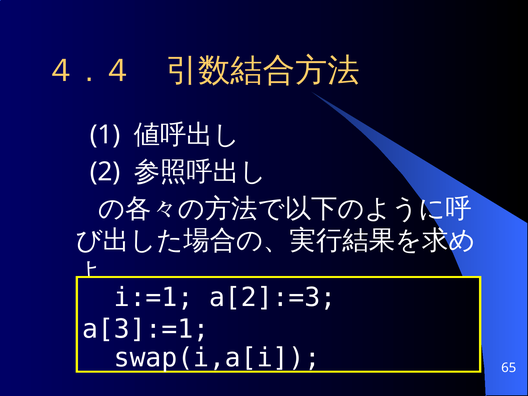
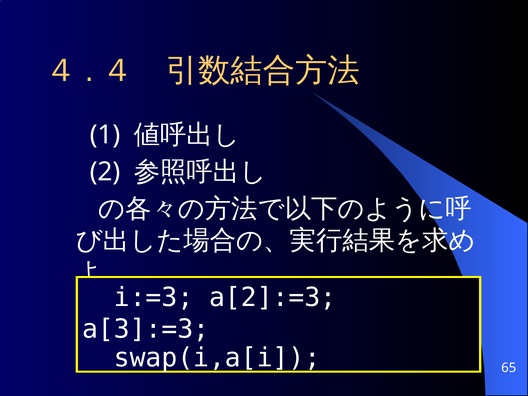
i:=1: i:=1 -> i:=3 (154, 297)
a[3]:=1: a[3]:=1 -> a[3]:=3 (146, 329)
